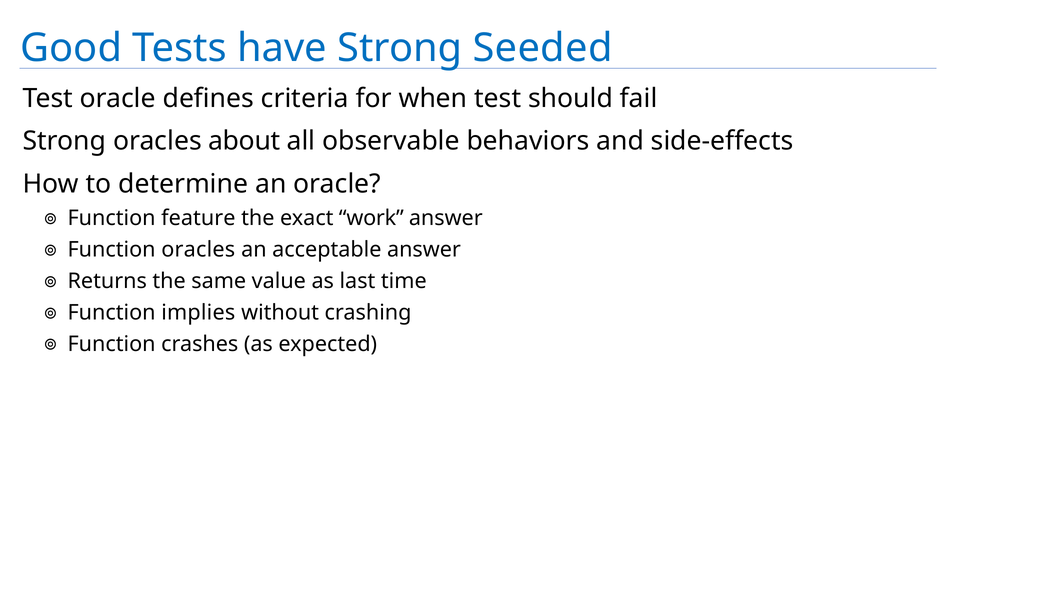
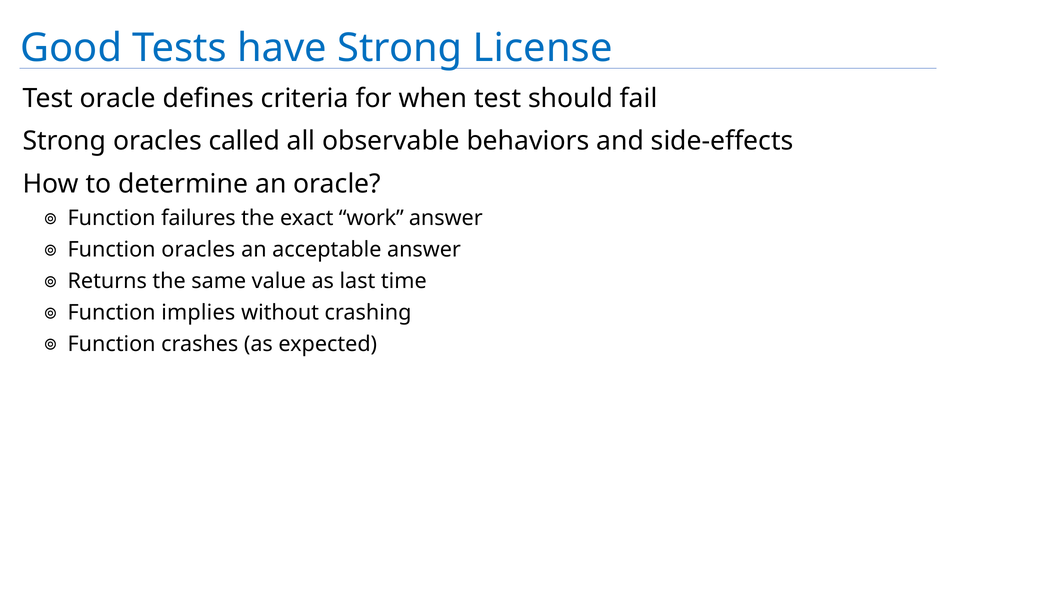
Seeded: Seeded -> License (543, 48)
about: about -> called (244, 141)
feature: feature -> failures (198, 218)
